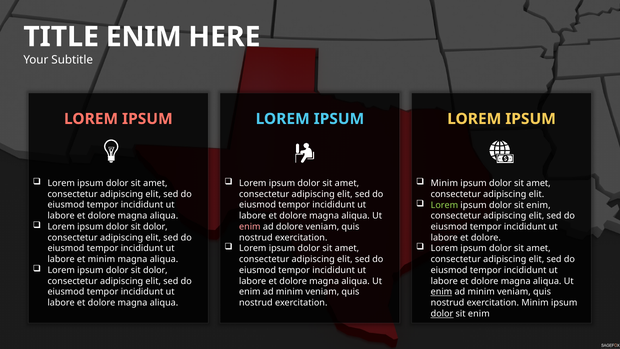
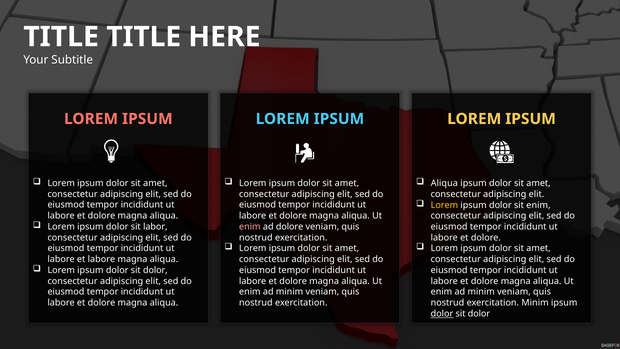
ENIM: ENIM -> TITLE (144, 37)
Minim: Minim -> Aliqua (444, 183)
Lorem colour: light green -> yellow (444, 205)
dolor: dolor -> labor (155, 227)
et minim: minim -> labore (101, 259)
enim underline: present -> none (441, 292)
enim: enim -> dolor (479, 313)
